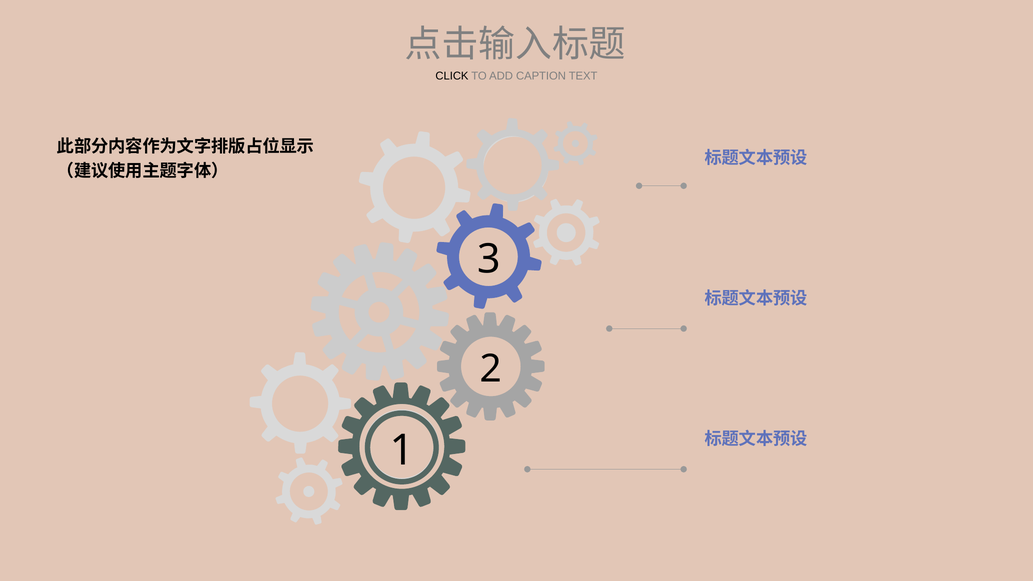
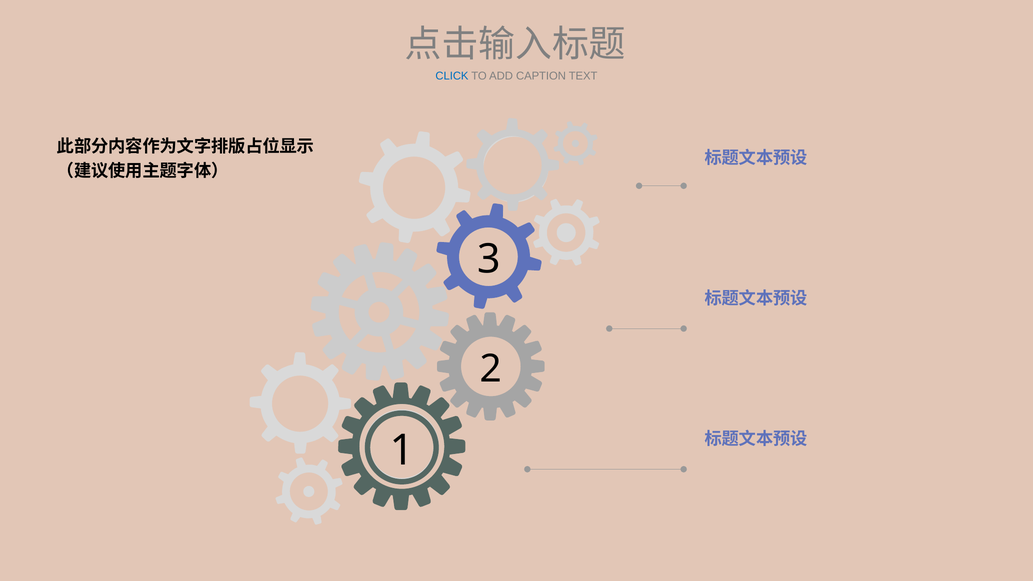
CLICK colour: black -> blue (452, 76)
